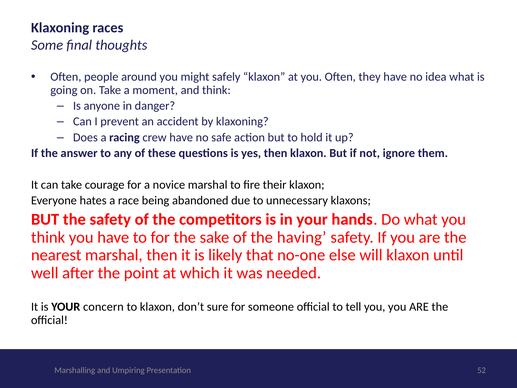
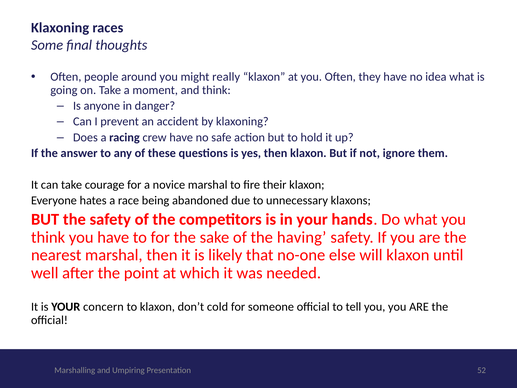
safely: safely -> really (226, 77)
sure: sure -> cold (218, 307)
